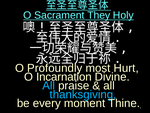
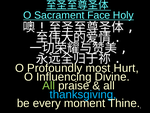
They: They -> Face (99, 15)
Incarnation: Incarnation -> Influencing (64, 77)
All colour: light blue -> light green (49, 85)
